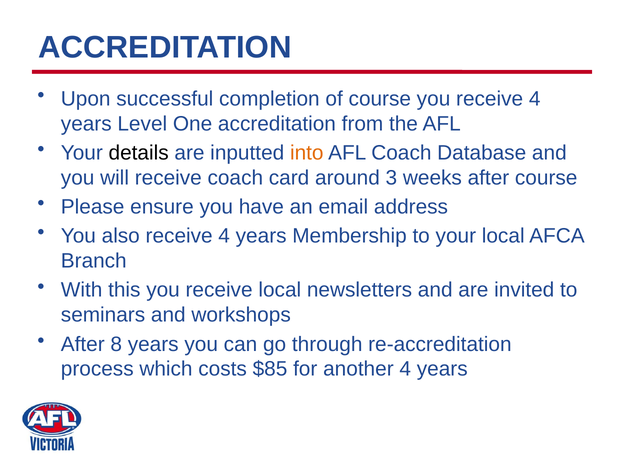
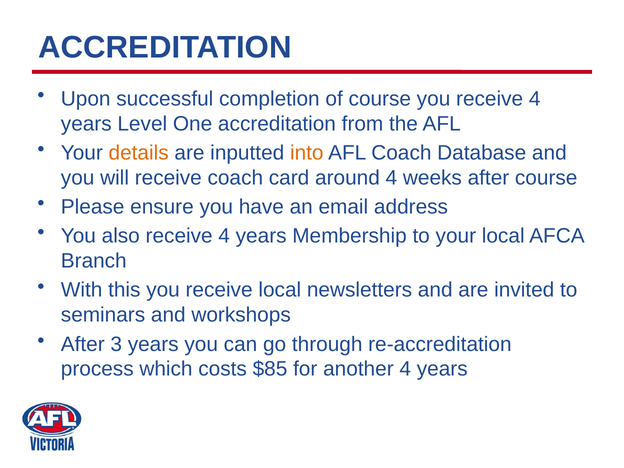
details colour: black -> orange (139, 153)
around 3: 3 -> 4 (391, 178)
8: 8 -> 3 (116, 344)
